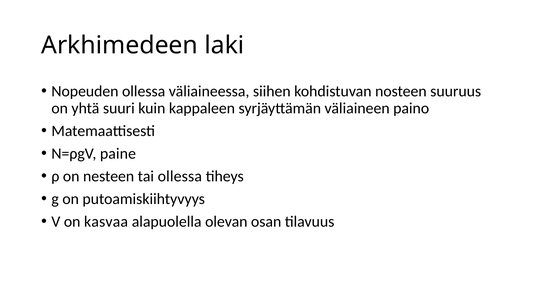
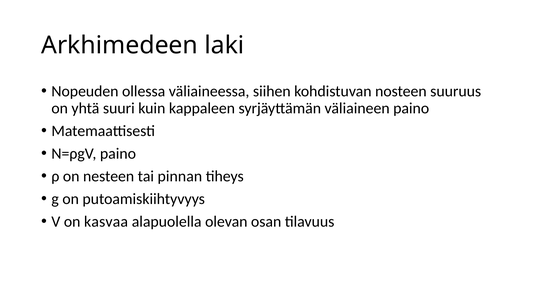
N=ρgV paine: paine -> paino (118, 154)
tai ollessa: ollessa -> pinnan (180, 177)
